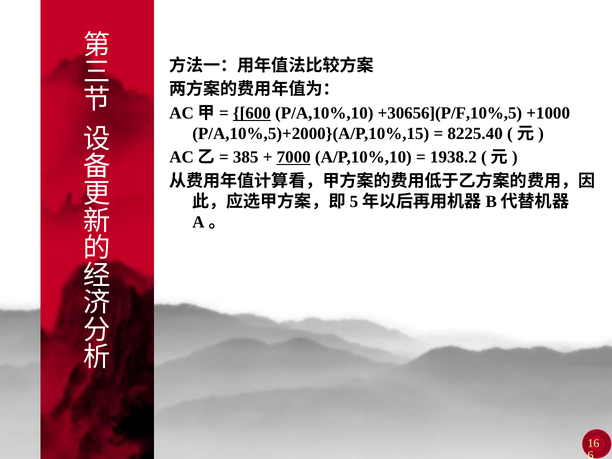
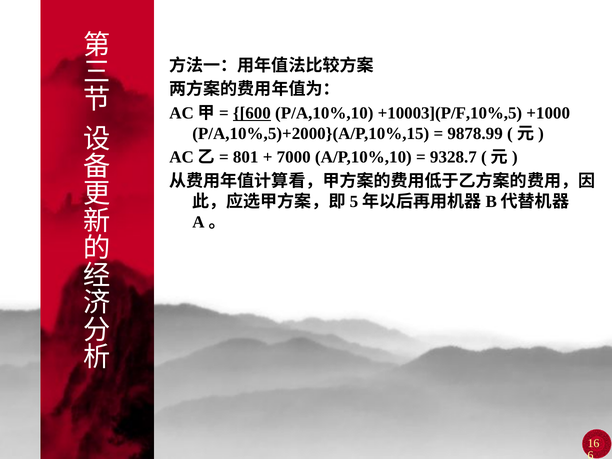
+30656](P/F,10%,5: +30656](P/F,10%,5 -> +10003](P/F,10%,5 (450, 113)
8225.40: 8225.40 -> 9878.99 (475, 133)
385: 385 -> 801 (246, 157)
7000 underline: present -> none (294, 157)
1938.2: 1938.2 -> 9328.7 (453, 157)
